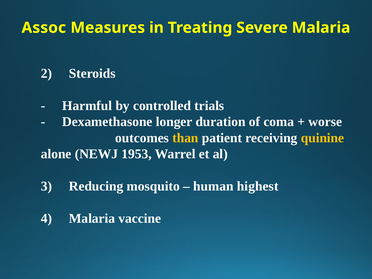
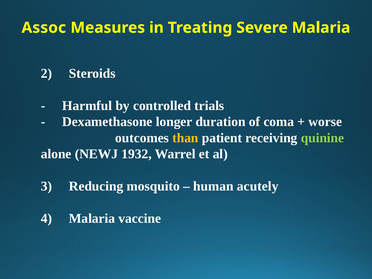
quinine colour: yellow -> light green (322, 138)
1953: 1953 -> 1932 (137, 154)
highest: highest -> acutely (258, 186)
